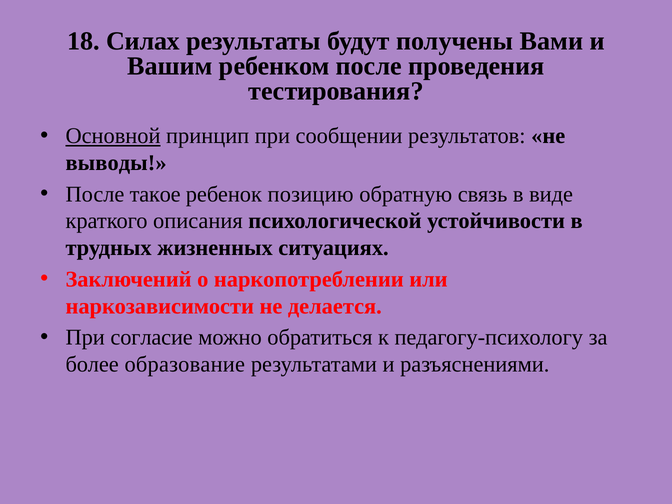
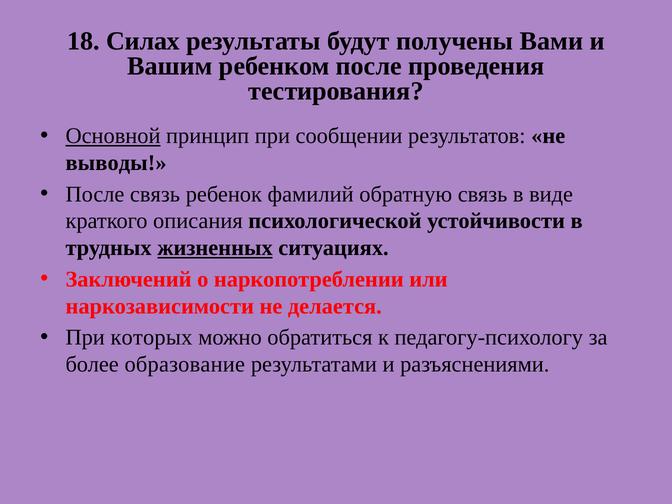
После такое: такое -> связь (155, 194)
позицию: позицию -> фамилий (311, 194)
жизненных underline: none -> present (215, 248)
согласие: согласие -> которых (151, 338)
